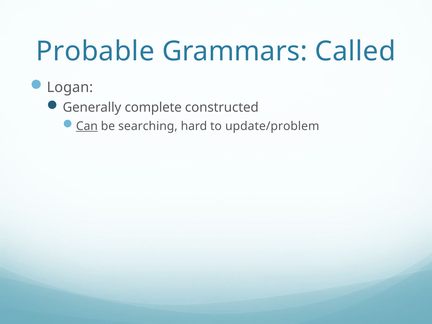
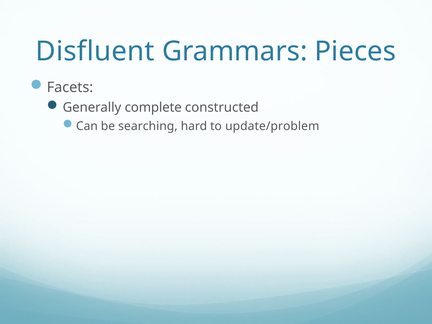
Probable: Probable -> Disfluent (95, 51)
Called: Called -> Pieces (355, 51)
Logan: Logan -> Facets (70, 87)
Can underline: present -> none (87, 126)
